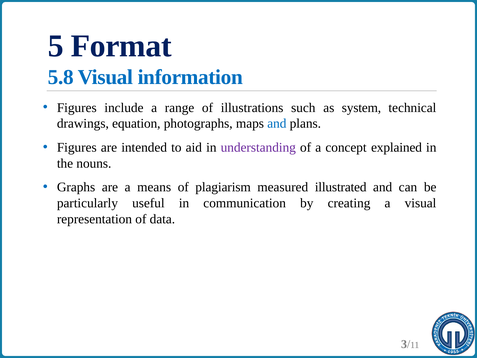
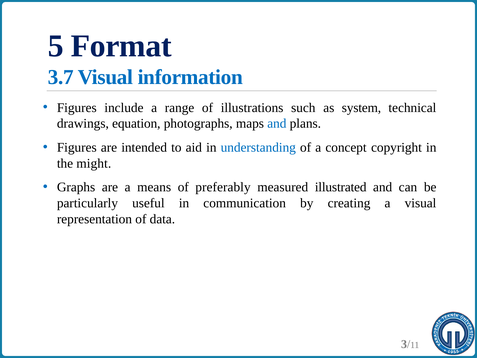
5.8: 5.8 -> 3.7 (61, 77)
understanding colour: purple -> blue (258, 147)
explained: explained -> copyright (396, 147)
nouns: nouns -> might (94, 163)
plagiarism: plagiarism -> preferably (223, 187)
